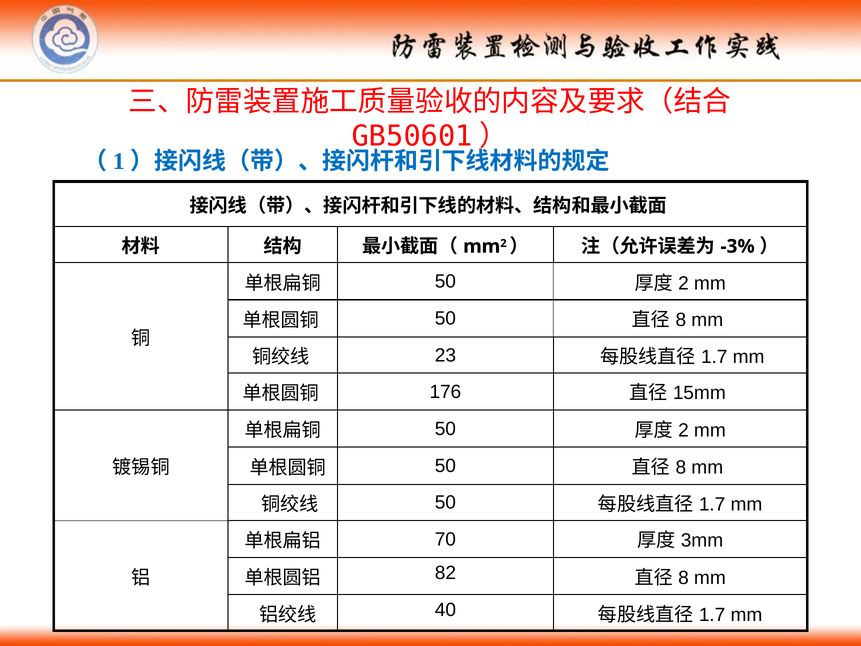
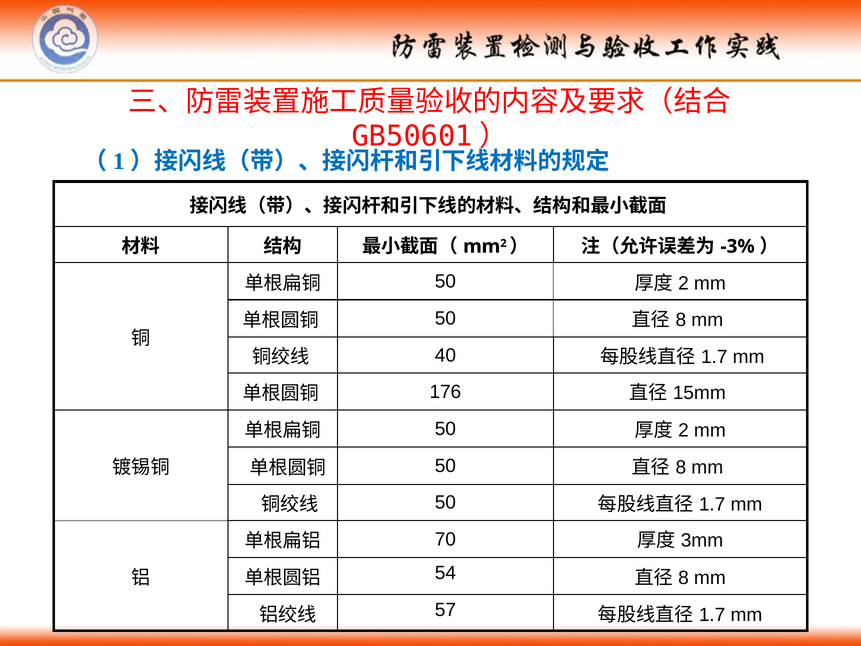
23: 23 -> 40 (445, 355)
82: 82 -> 54 (445, 573)
40: 40 -> 57 (445, 610)
